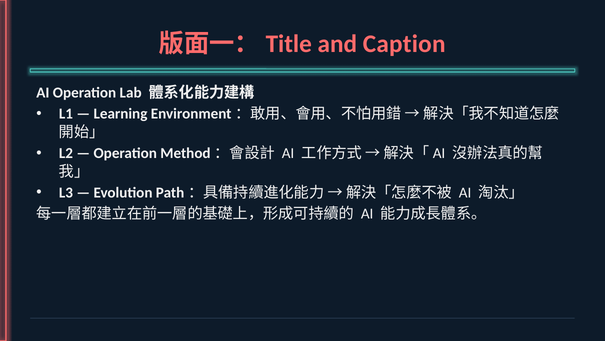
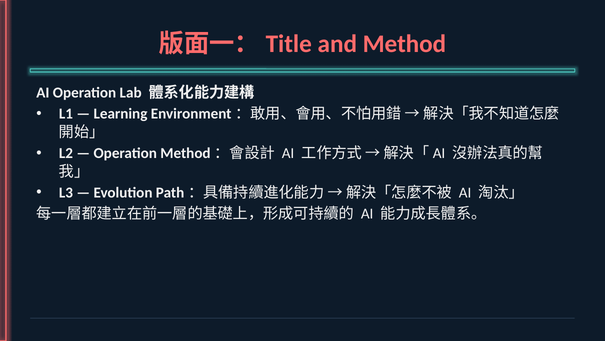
and Caption: Caption -> Method (404, 44)
